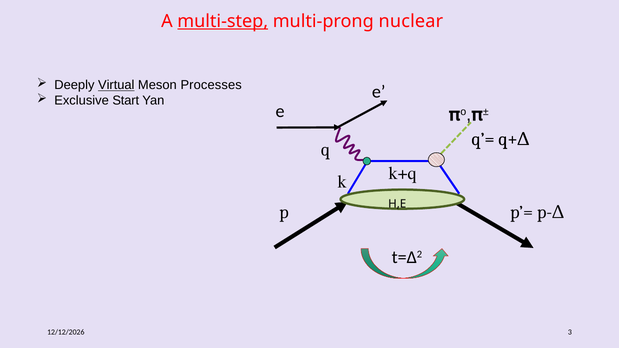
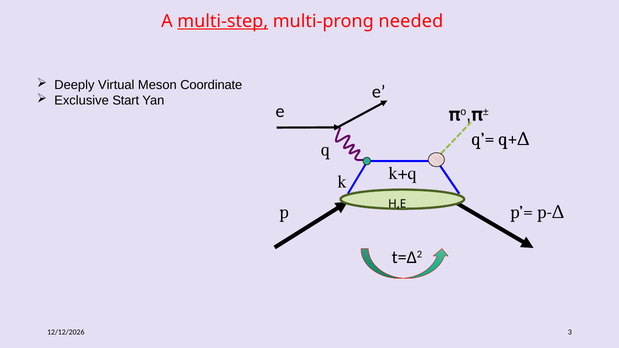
nuclear: nuclear -> needed (411, 21)
Virtual underline: present -> none (116, 85)
Processes: Processes -> Coordinate (211, 85)
